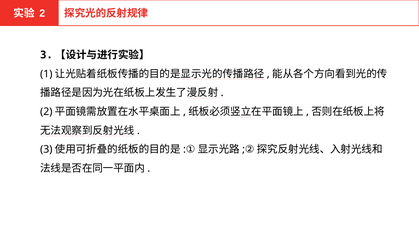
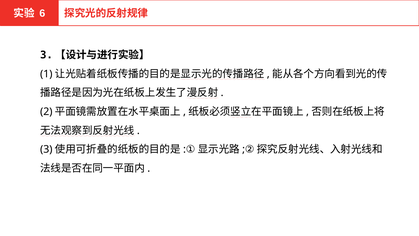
2: 2 -> 6 (42, 13)
